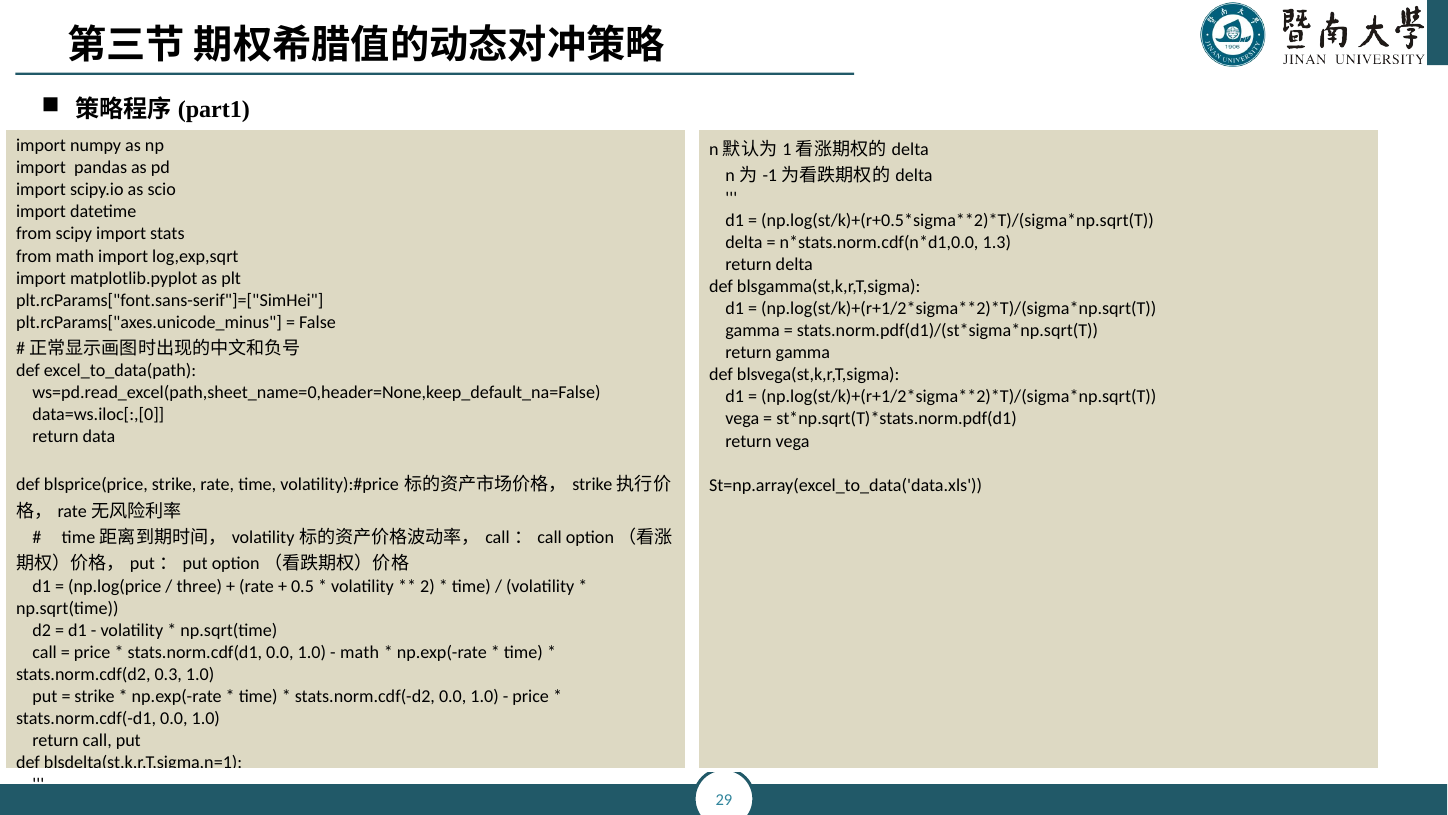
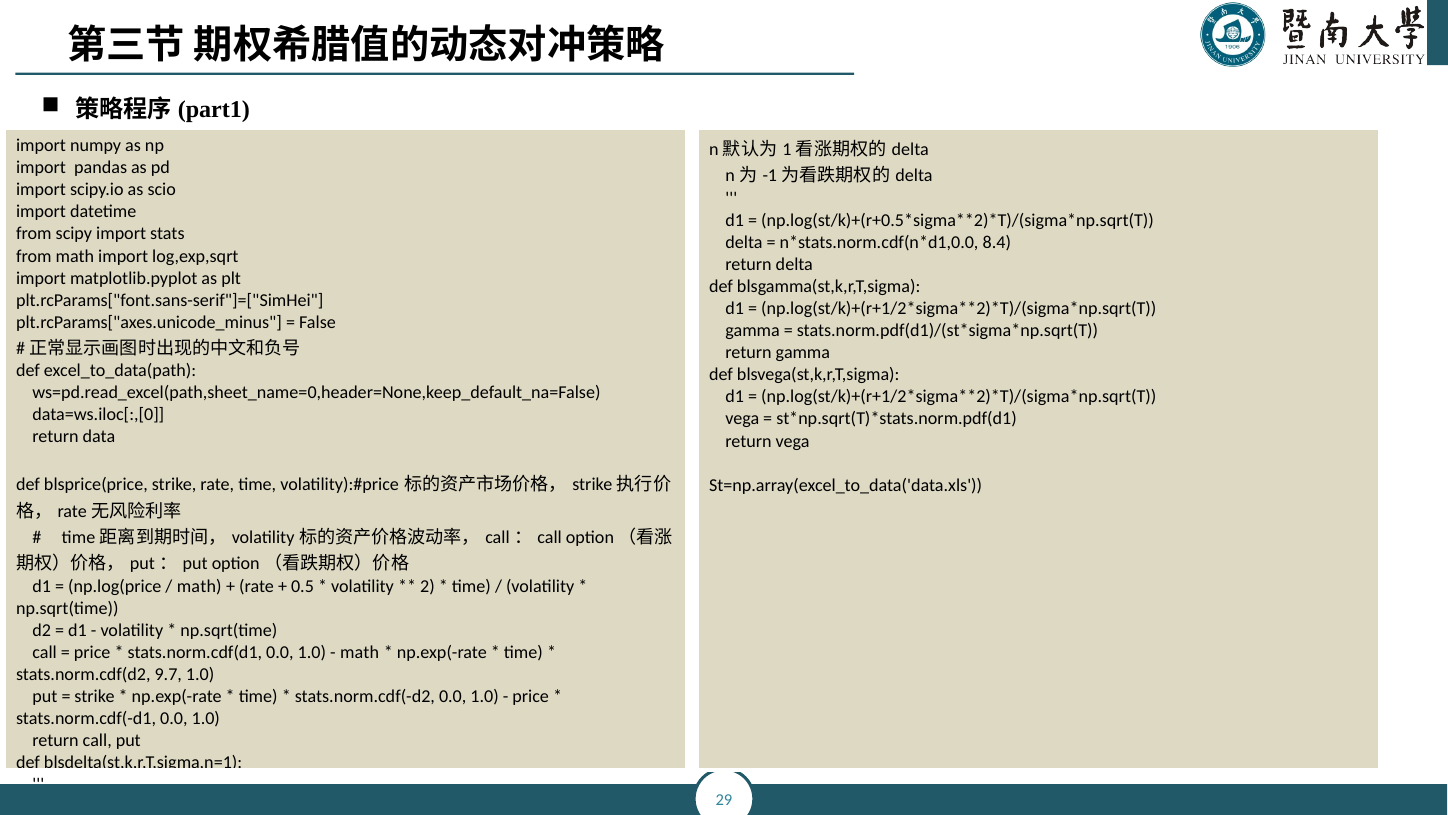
1.3: 1.3 -> 8.4 (997, 242)
three: three -> math (199, 586)
0.3: 0.3 -> 9.7 (168, 674)
